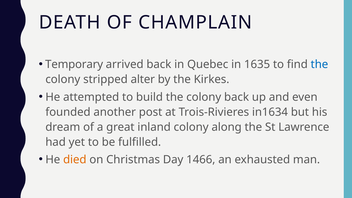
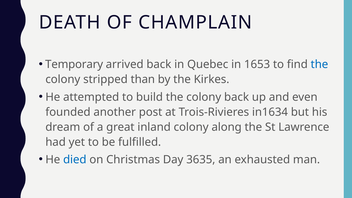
1635: 1635 -> 1653 (257, 64)
alter: alter -> than (143, 79)
died colour: orange -> blue (75, 160)
1466: 1466 -> 3635 (201, 160)
